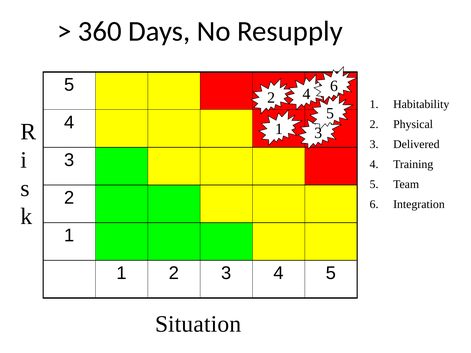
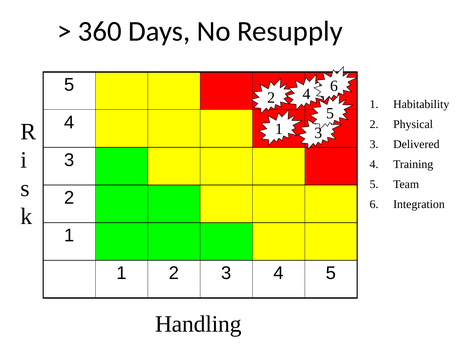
Situation: Situation -> Handling (198, 324)
